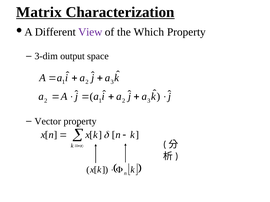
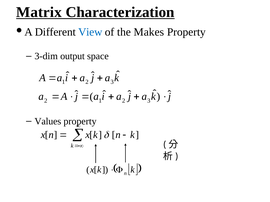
View colour: purple -> blue (90, 32)
Which: Which -> Makes (149, 32)
Vector: Vector -> Values (48, 122)
